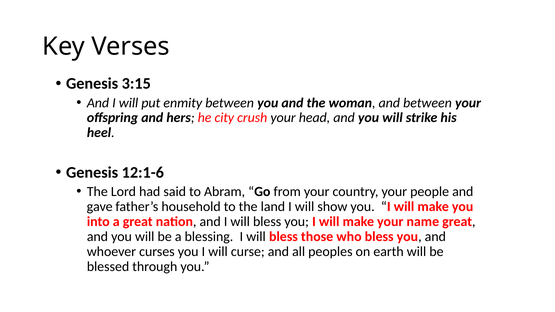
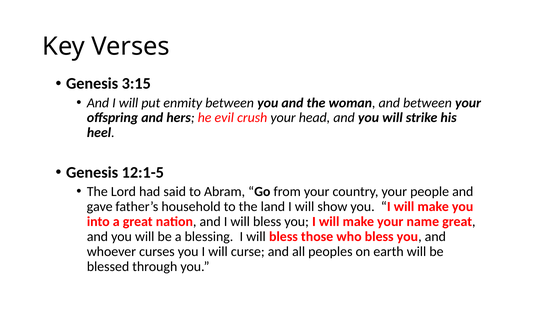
city: city -> evil (224, 118)
12:1-6: 12:1-6 -> 12:1-5 (143, 173)
